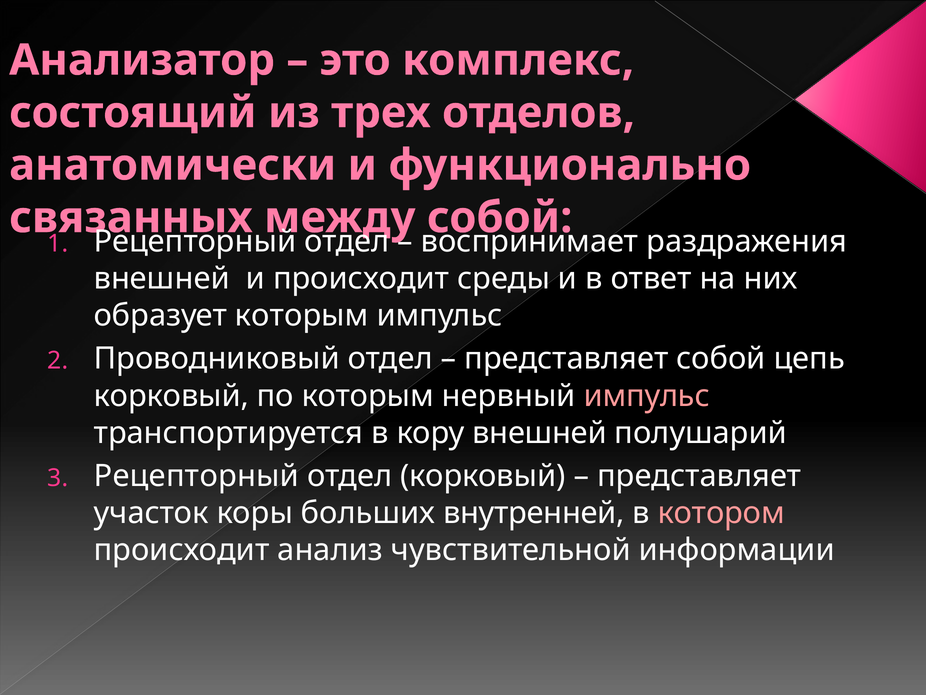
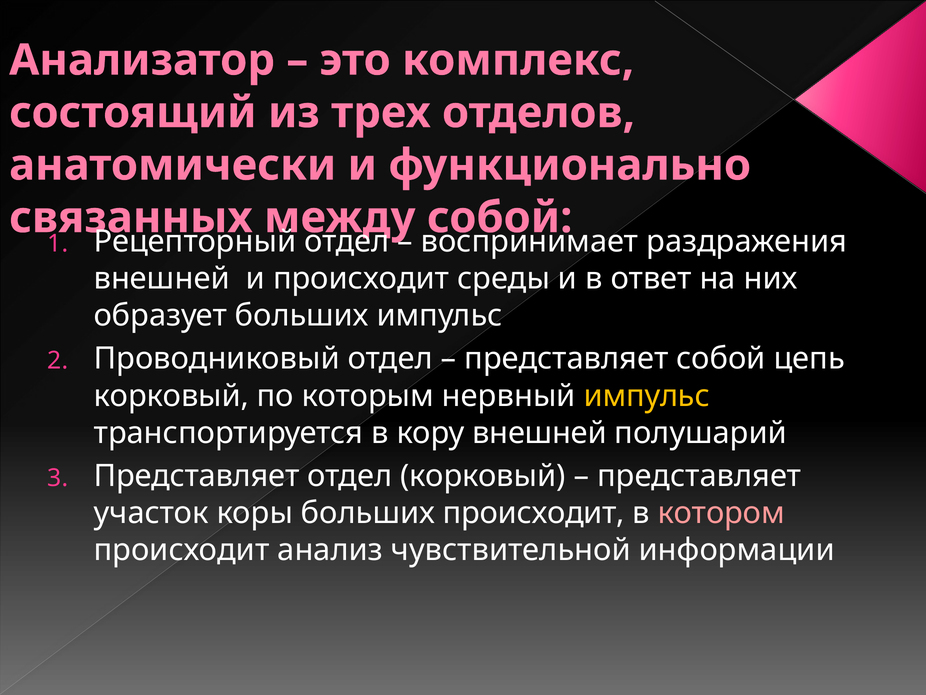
образует которым: которым -> больших (302, 315)
импульс colour: pink -> yellow (647, 396)
Рецепторный: Рецепторный -> Представляет (197, 476)
больших внутренней: внутренней -> происходит (534, 513)
